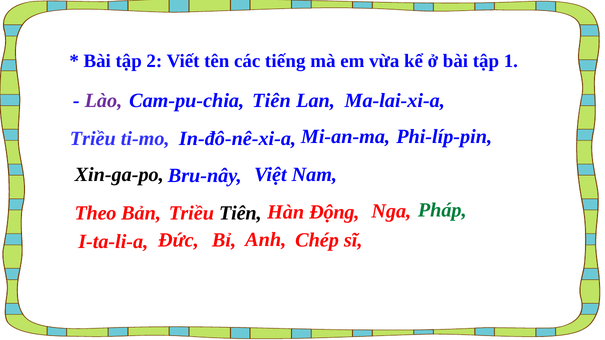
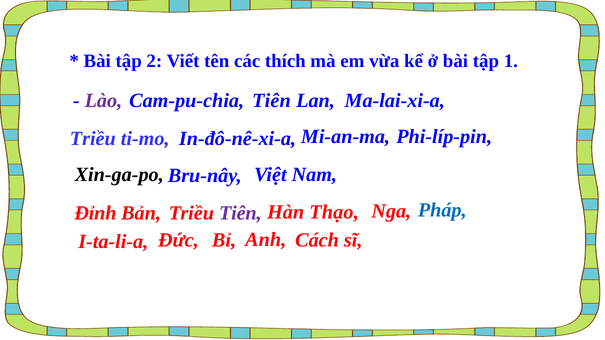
tiếng: tiếng -> thích (285, 61)
Pháp colour: green -> blue (442, 210)
Theo: Theo -> Đỉnh (95, 213)
Tiên colour: black -> purple (240, 213)
Động: Động -> Thạo (334, 212)
Chép: Chép -> Cách (317, 240)
